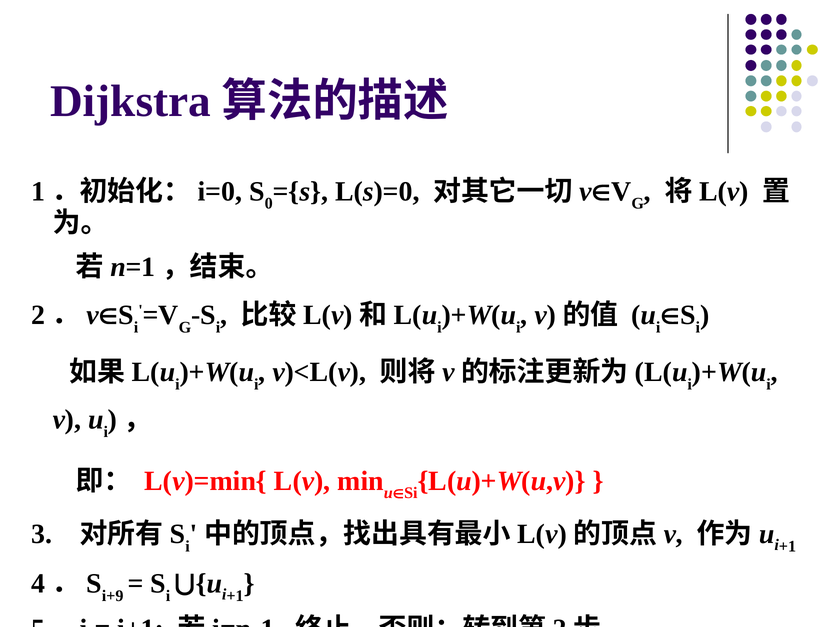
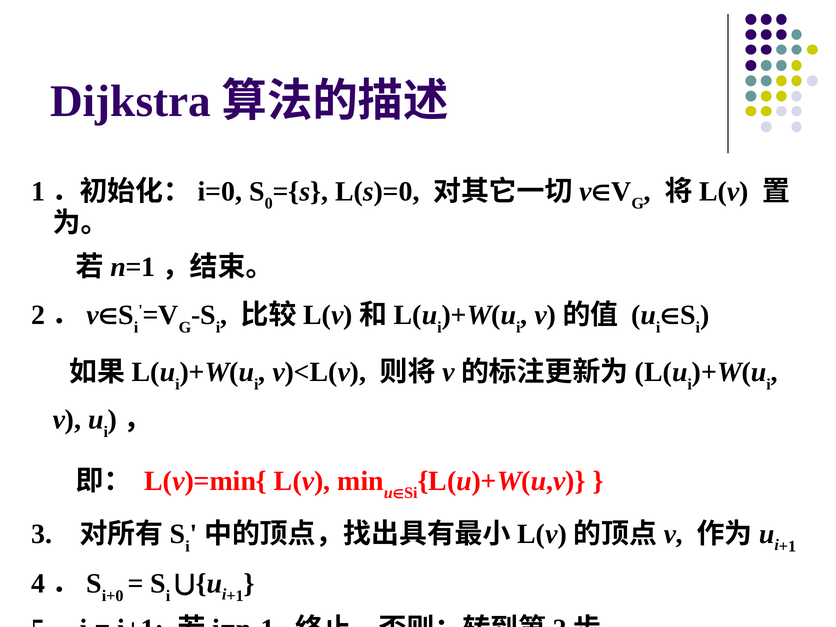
i+9: i+9 -> i+0 (113, 596)
